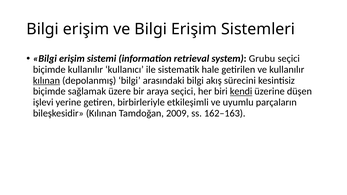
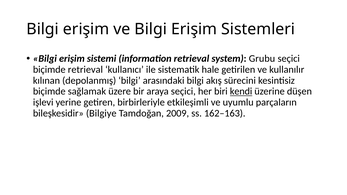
biçimde kullanılır: kullanılır -> retrieval (85, 70)
kılınan underline: present -> none (46, 81)
bileşkesidir Kılınan: Kılınan -> Bilgiye (101, 113)
